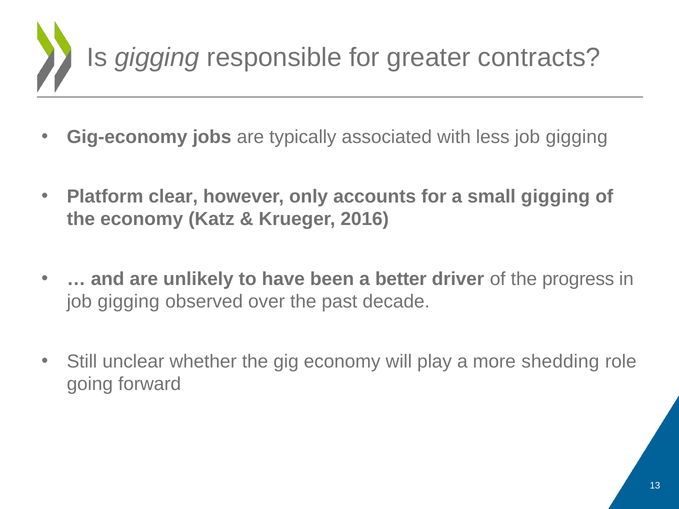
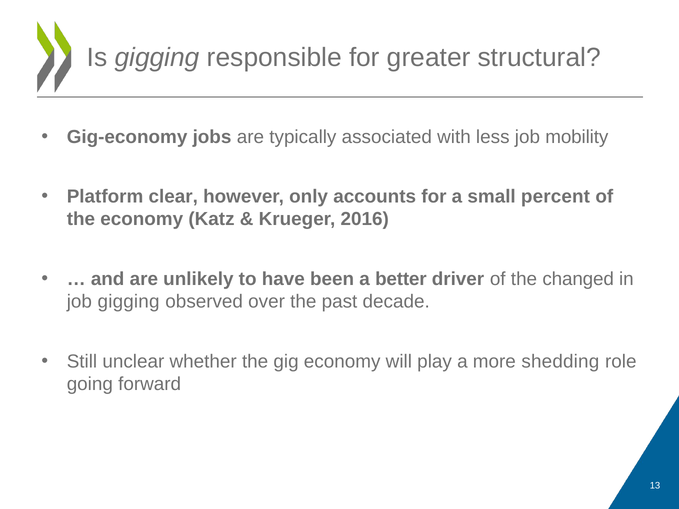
contracts: contracts -> structural (539, 57)
less job gigging: gigging -> mobility (577, 137)
small gigging: gigging -> percent (555, 197)
progress: progress -> changed (578, 279)
